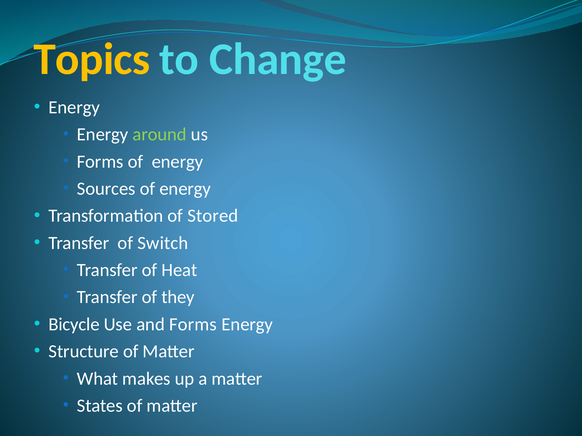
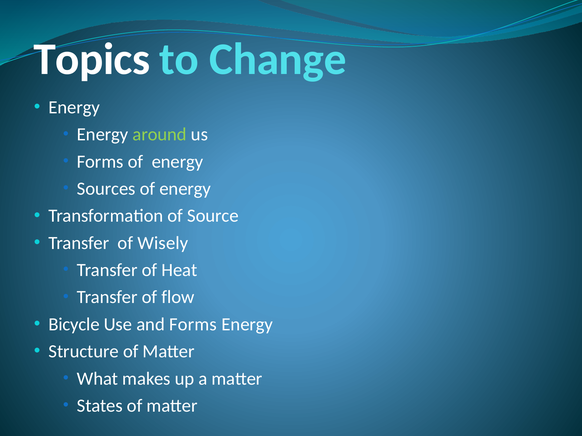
Topics colour: yellow -> white (92, 59)
Stored: Stored -> Source (213, 216)
Switch: Switch -> Wisely (163, 243)
they: they -> flow (178, 298)
